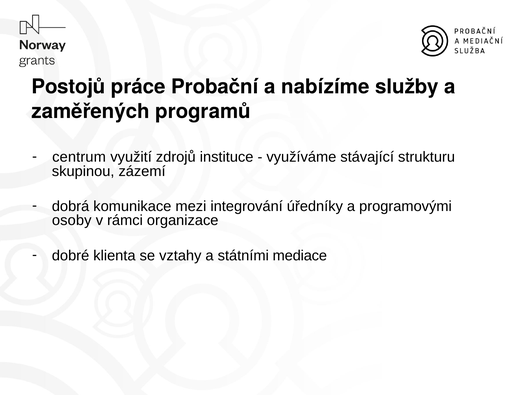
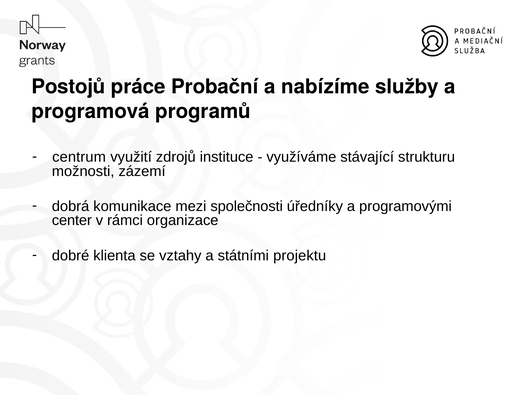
zaměřených: zaměřených -> programová (91, 111)
skupinou: skupinou -> možnosti (83, 171)
integrování: integrování -> společnosti (247, 206)
osoby: osoby -> center (72, 220)
mediace: mediace -> projektu (300, 255)
